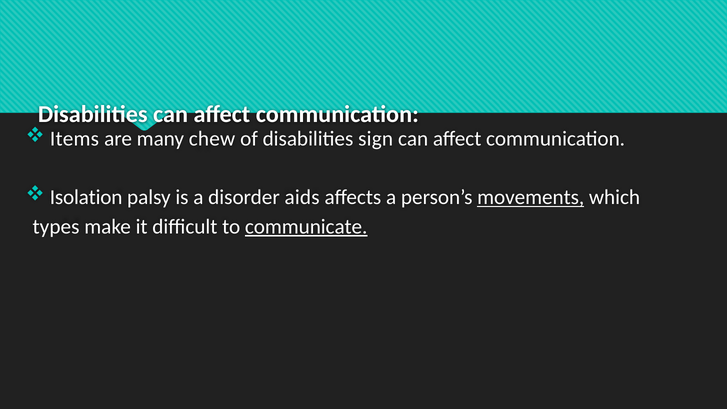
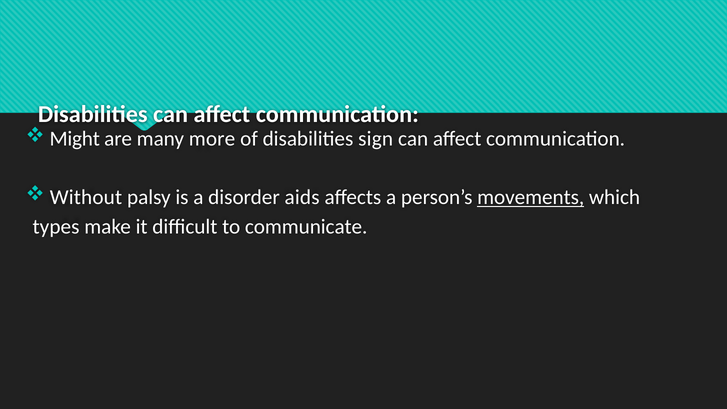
Items: Items -> Might (75, 139)
chew: chew -> more (212, 139)
Isolation: Isolation -> Without (86, 197)
communicate underline: present -> none (306, 227)
